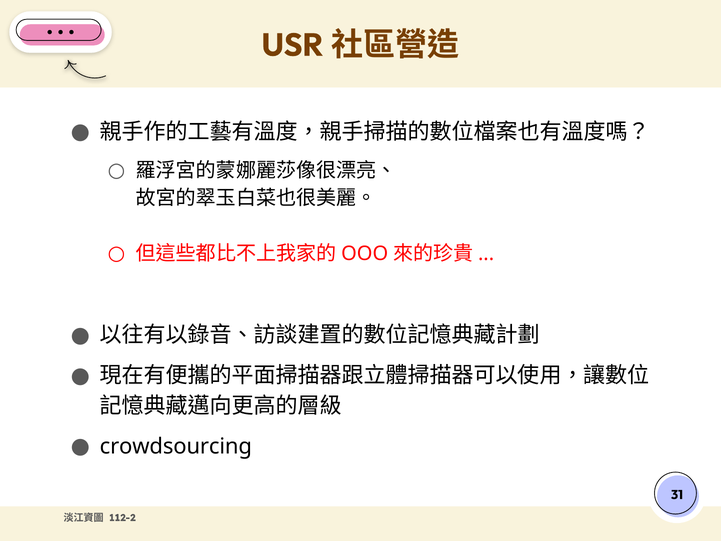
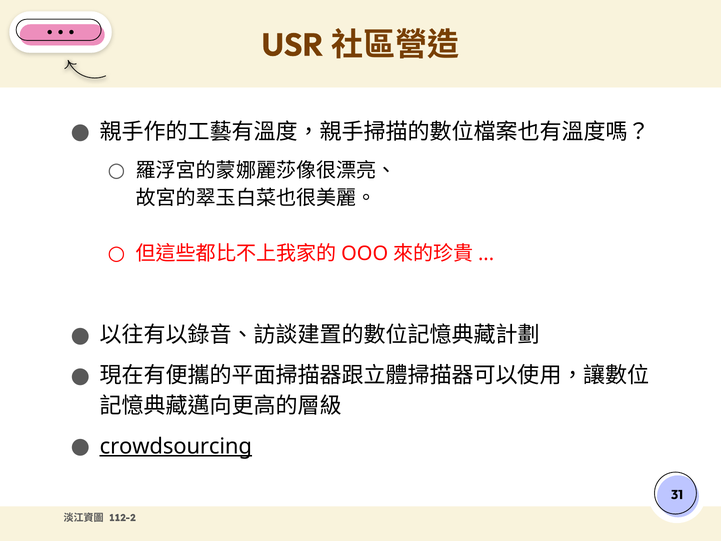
crowdsourcing underline: none -> present (176, 446)
